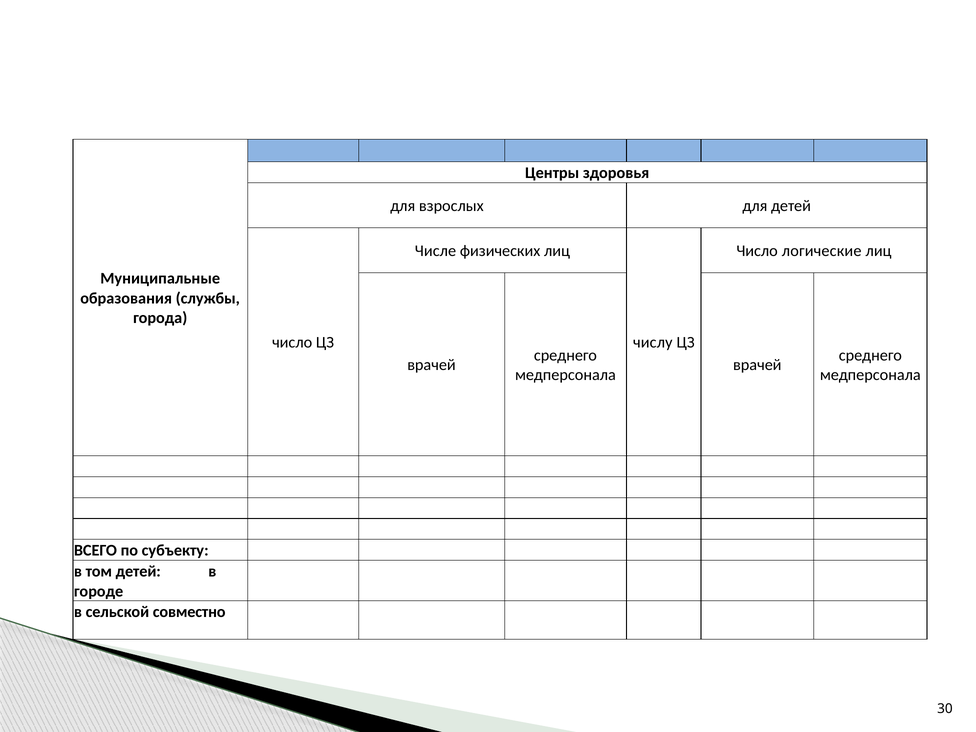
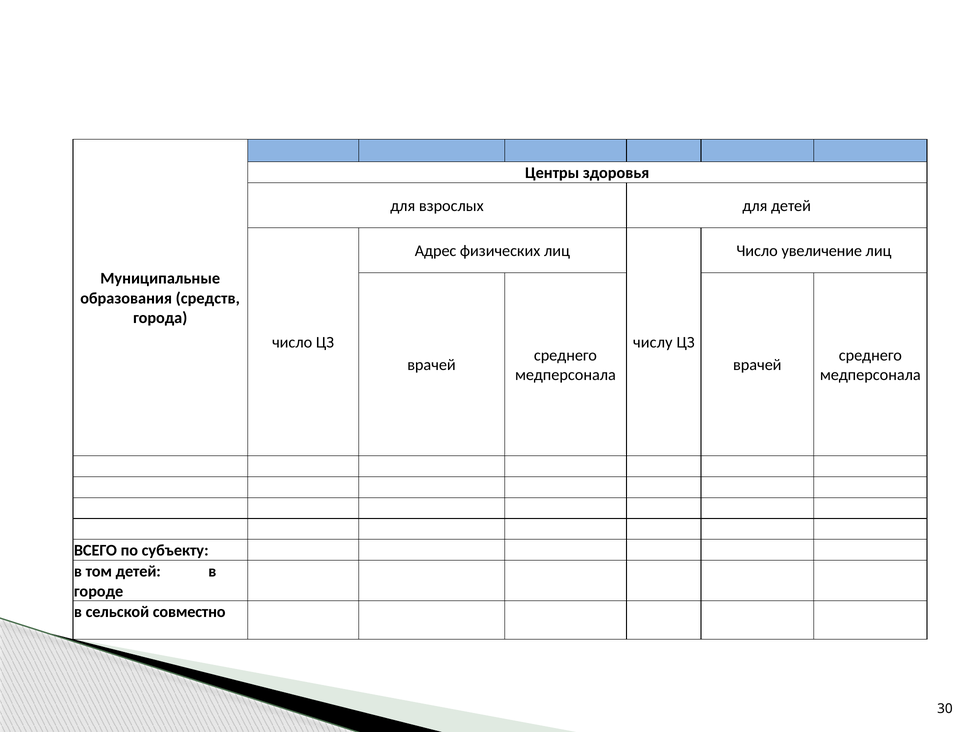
Числе: Числе -> Адрес (436, 251)
логические: логические -> увеличение (822, 251)
службы: службы -> средств (208, 298)
